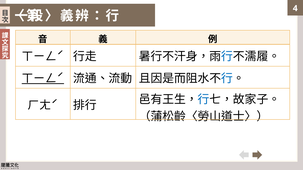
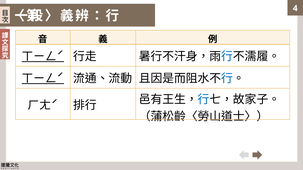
ㄒㄧㄥˊ underline: none -> present (43, 57)
